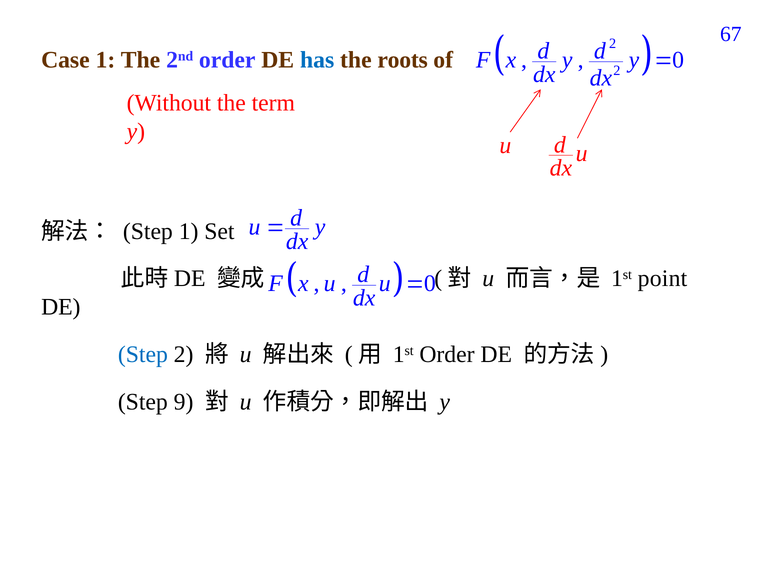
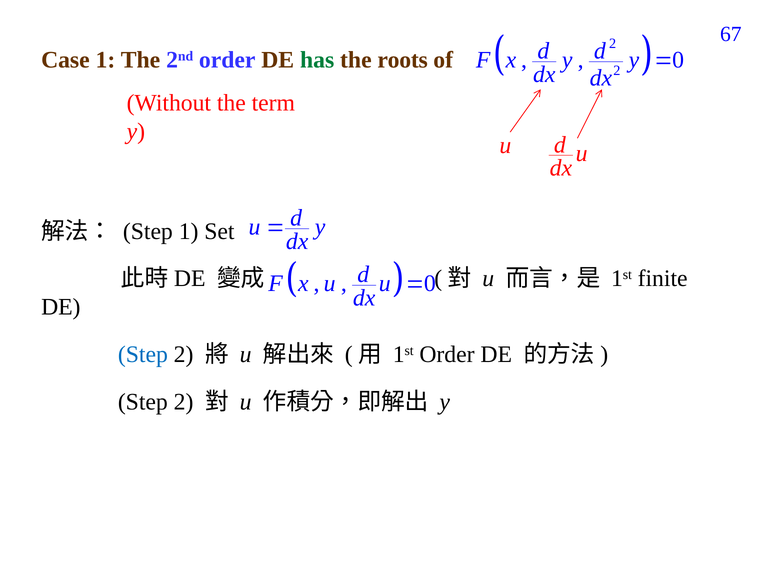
has colour: blue -> green (317, 60)
point: point -> finite (663, 279)
9: 9 -> 2 (184, 402)
